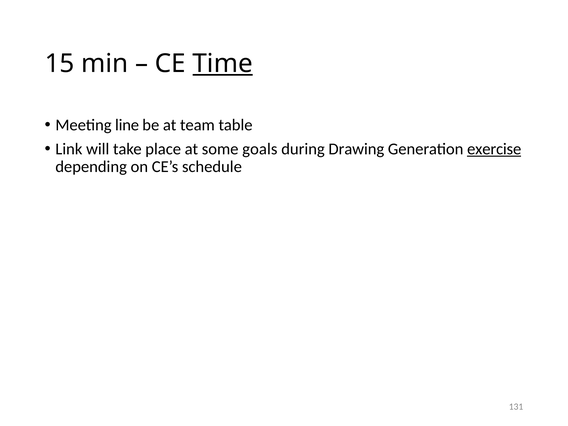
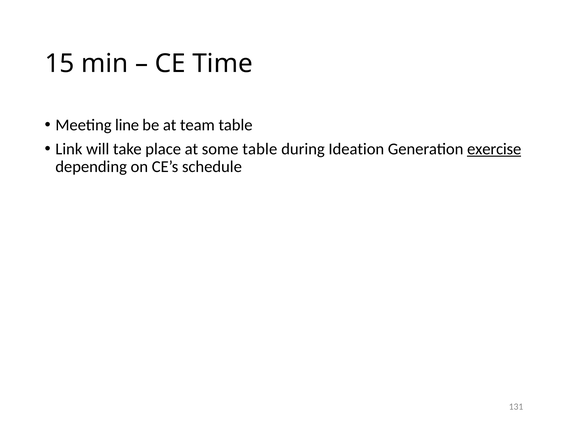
Time underline: present -> none (223, 64)
some goals: goals -> table (260, 149)
Drawing: Drawing -> Ideation (356, 149)
